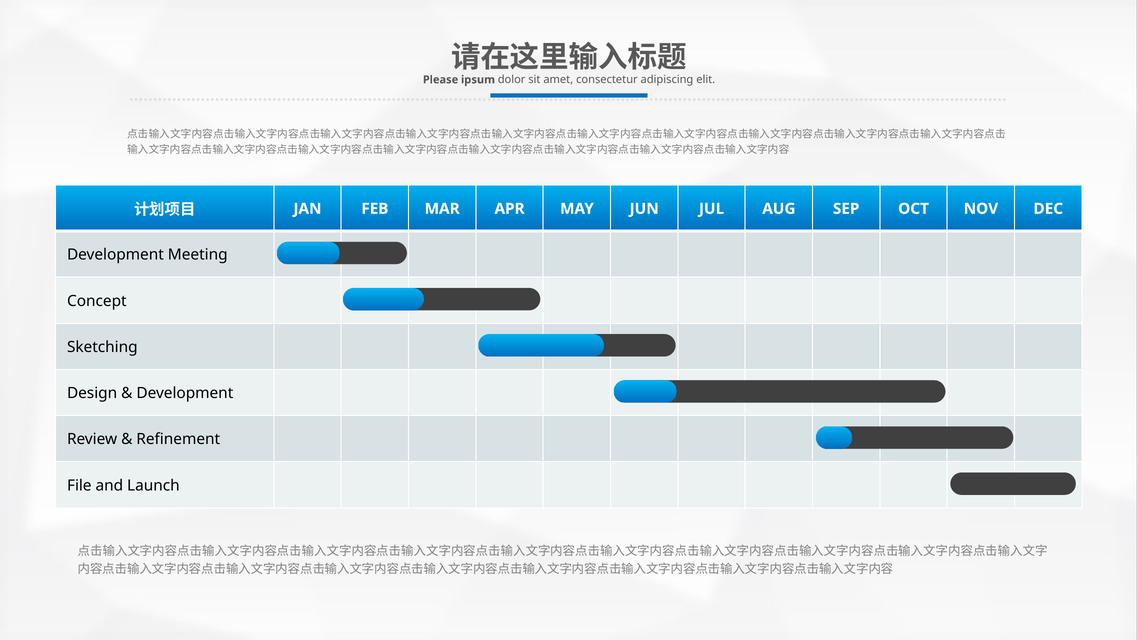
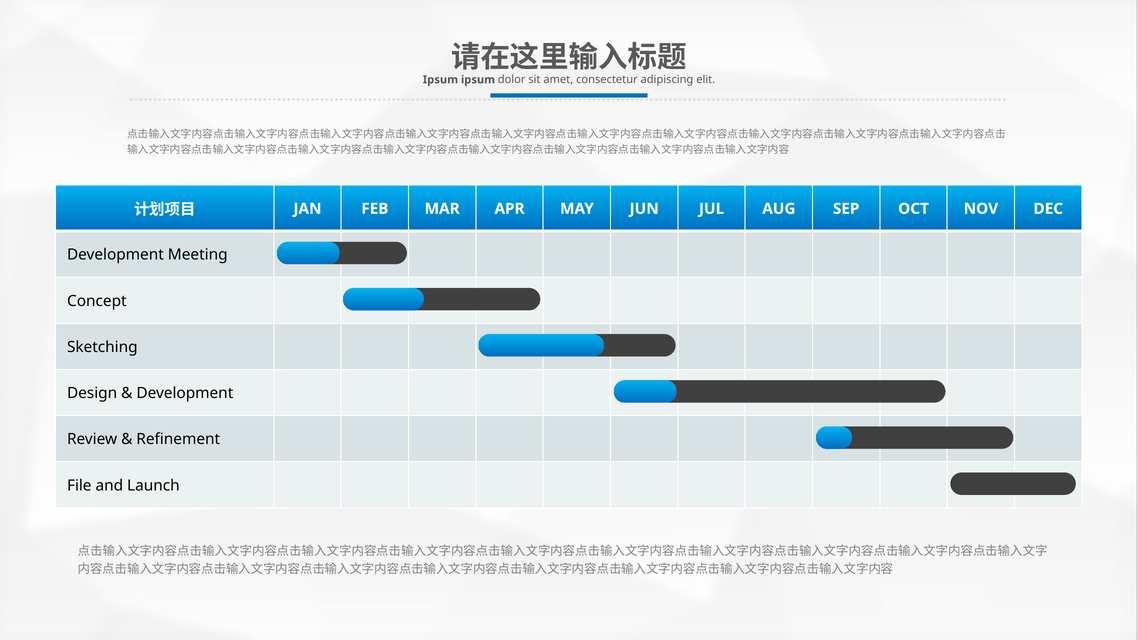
Please: Please -> Ipsum (440, 80)
